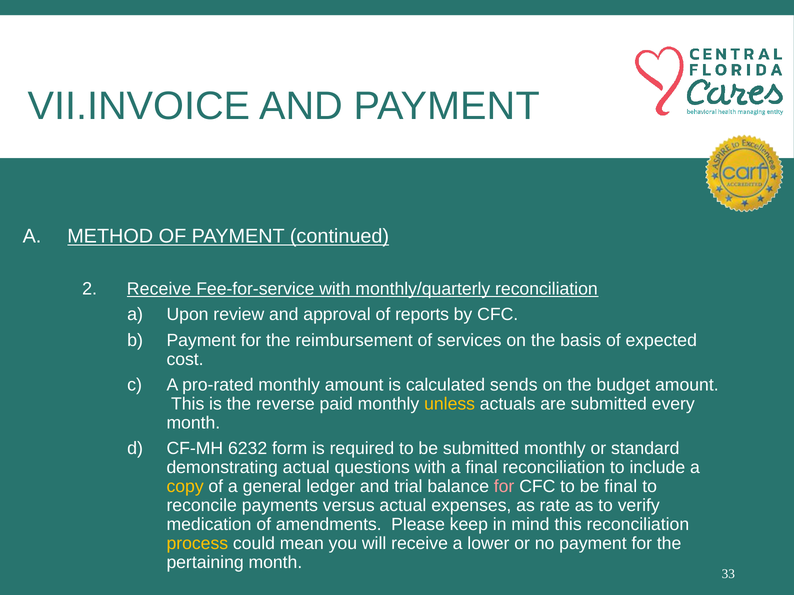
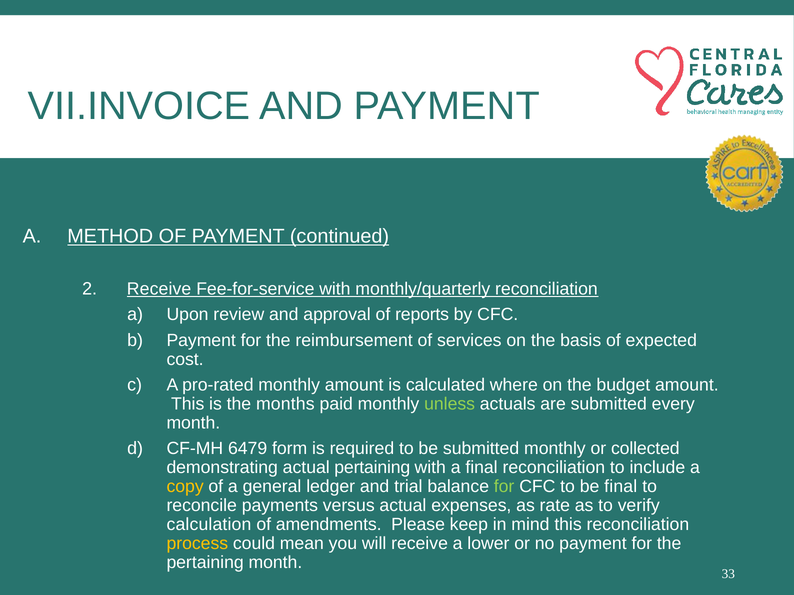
sends: sends -> where (514, 385)
reverse: reverse -> months (285, 404)
unless colour: yellow -> light green (450, 404)
6232: 6232 -> 6479 (248, 449)
standard: standard -> collected (645, 449)
actual questions: questions -> pertaining (372, 468)
for colour: pink -> light green (504, 487)
medication: medication -> calculation (209, 525)
